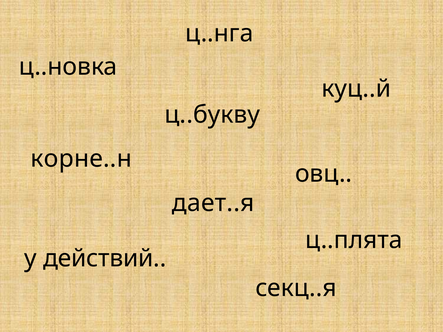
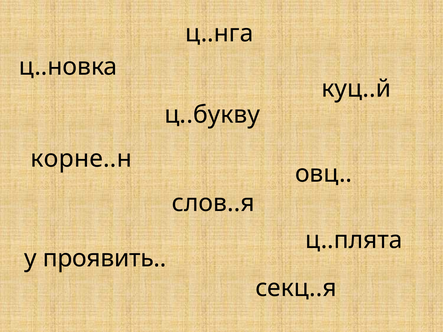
дает..я: дает..я -> слов..я (213, 203)
действий: действий -> проявить (105, 259)
